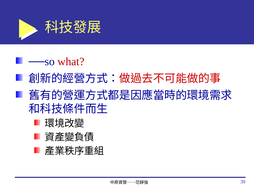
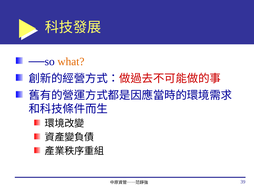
what colour: red -> orange (71, 62)
